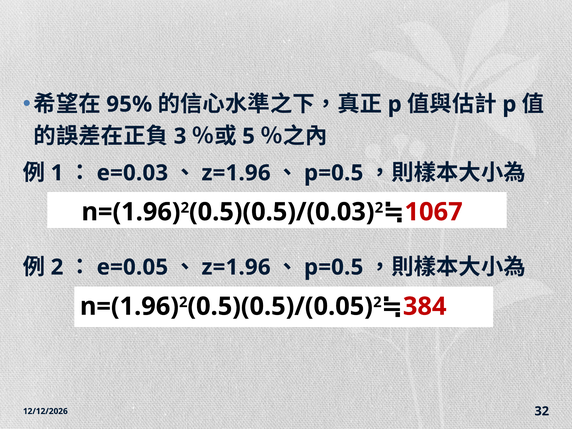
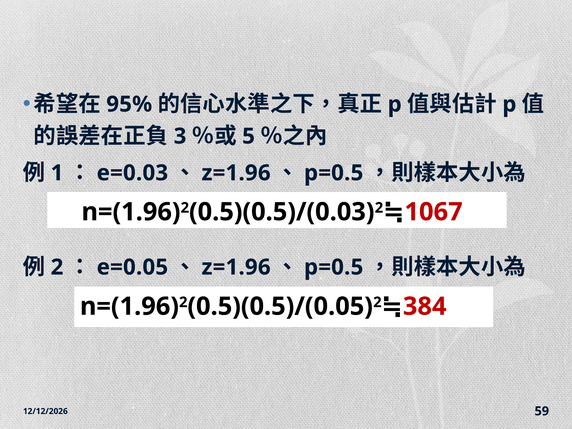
32: 32 -> 59 (542, 411)
